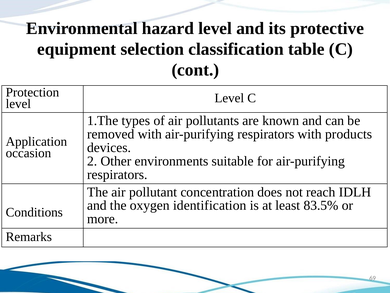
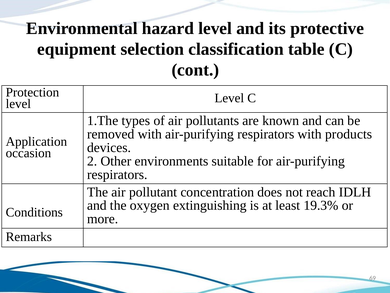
identification: identification -> extinguishing (210, 205)
83.5%: 83.5% -> 19.3% (321, 205)
